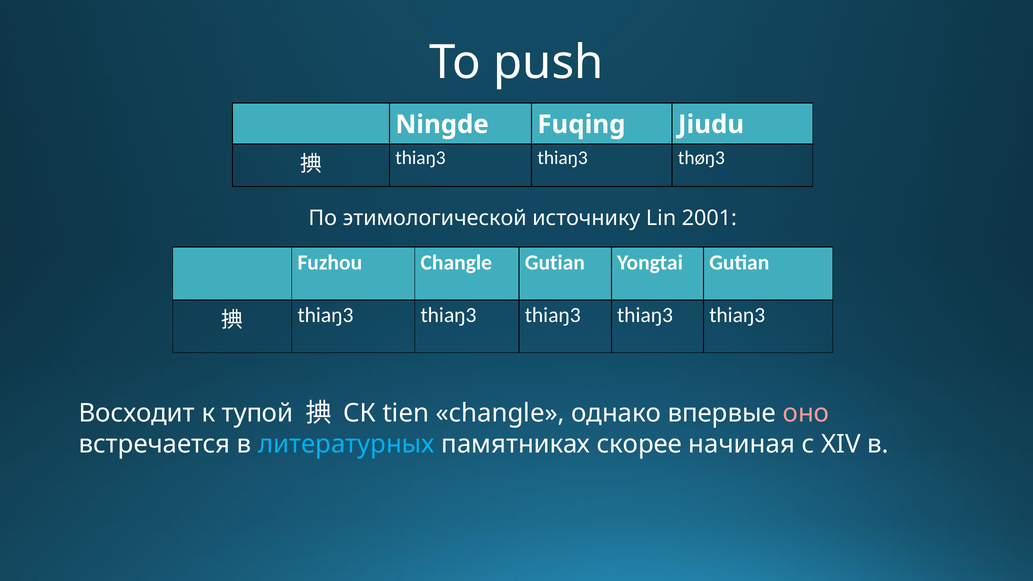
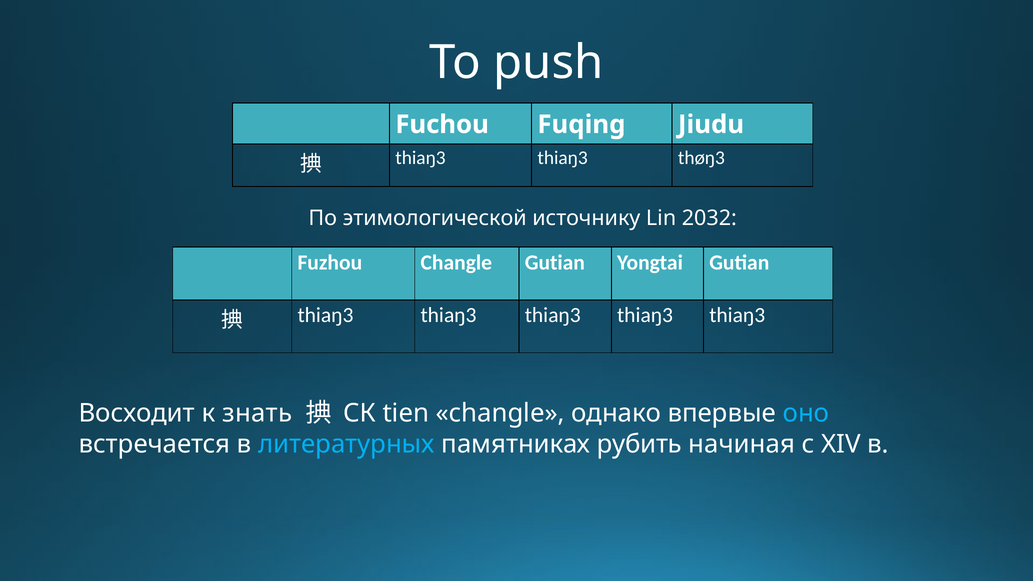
Ningde: Ningde -> Fuchou (442, 125)
2001: 2001 -> 2032 (709, 218)
тупой: тупой -> знать (257, 413)
оно colour: pink -> light blue (806, 413)
скорее: скорее -> рубить (639, 444)
